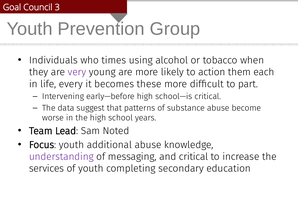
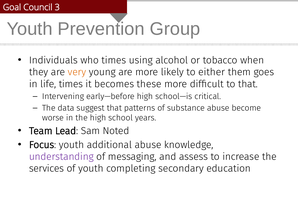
very colour: purple -> orange (77, 72)
action: action -> either (212, 72)
each: each -> goes (264, 72)
life every: every -> times (71, 84)
to part: part -> that (248, 84)
and critical: critical -> assess (193, 157)
